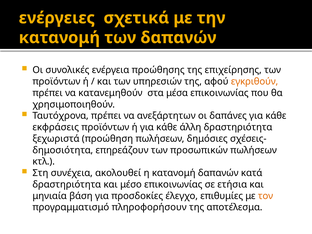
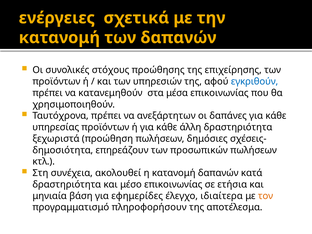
ενέργεια: ενέργεια -> στόχους (111, 70)
εγκριθούν colour: orange -> blue (255, 82)
εκφράσεις: εκφράσεις -> υπηρεσίας (56, 127)
προσδοκίες: προσδοκίες -> εφημερίδες (137, 196)
επιθυμίες: επιθυμίες -> ιδιαίτερα (222, 196)
